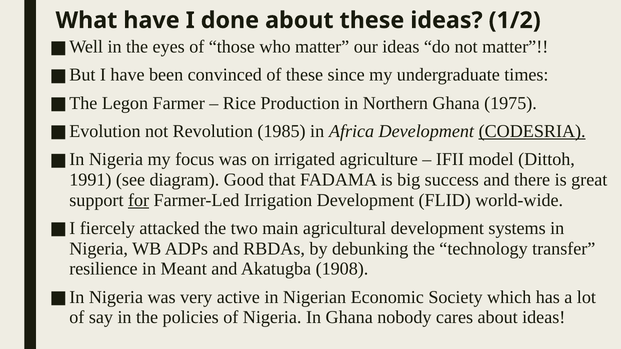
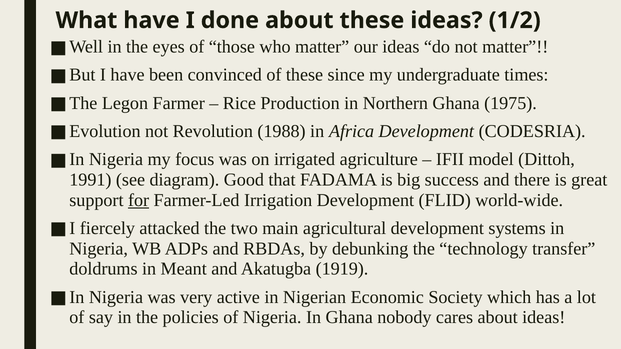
1985: 1985 -> 1988 (282, 131)
CODESRIA underline: present -> none (532, 131)
resilience: resilience -> doldrums (103, 269)
1908: 1908 -> 1919 (342, 269)
